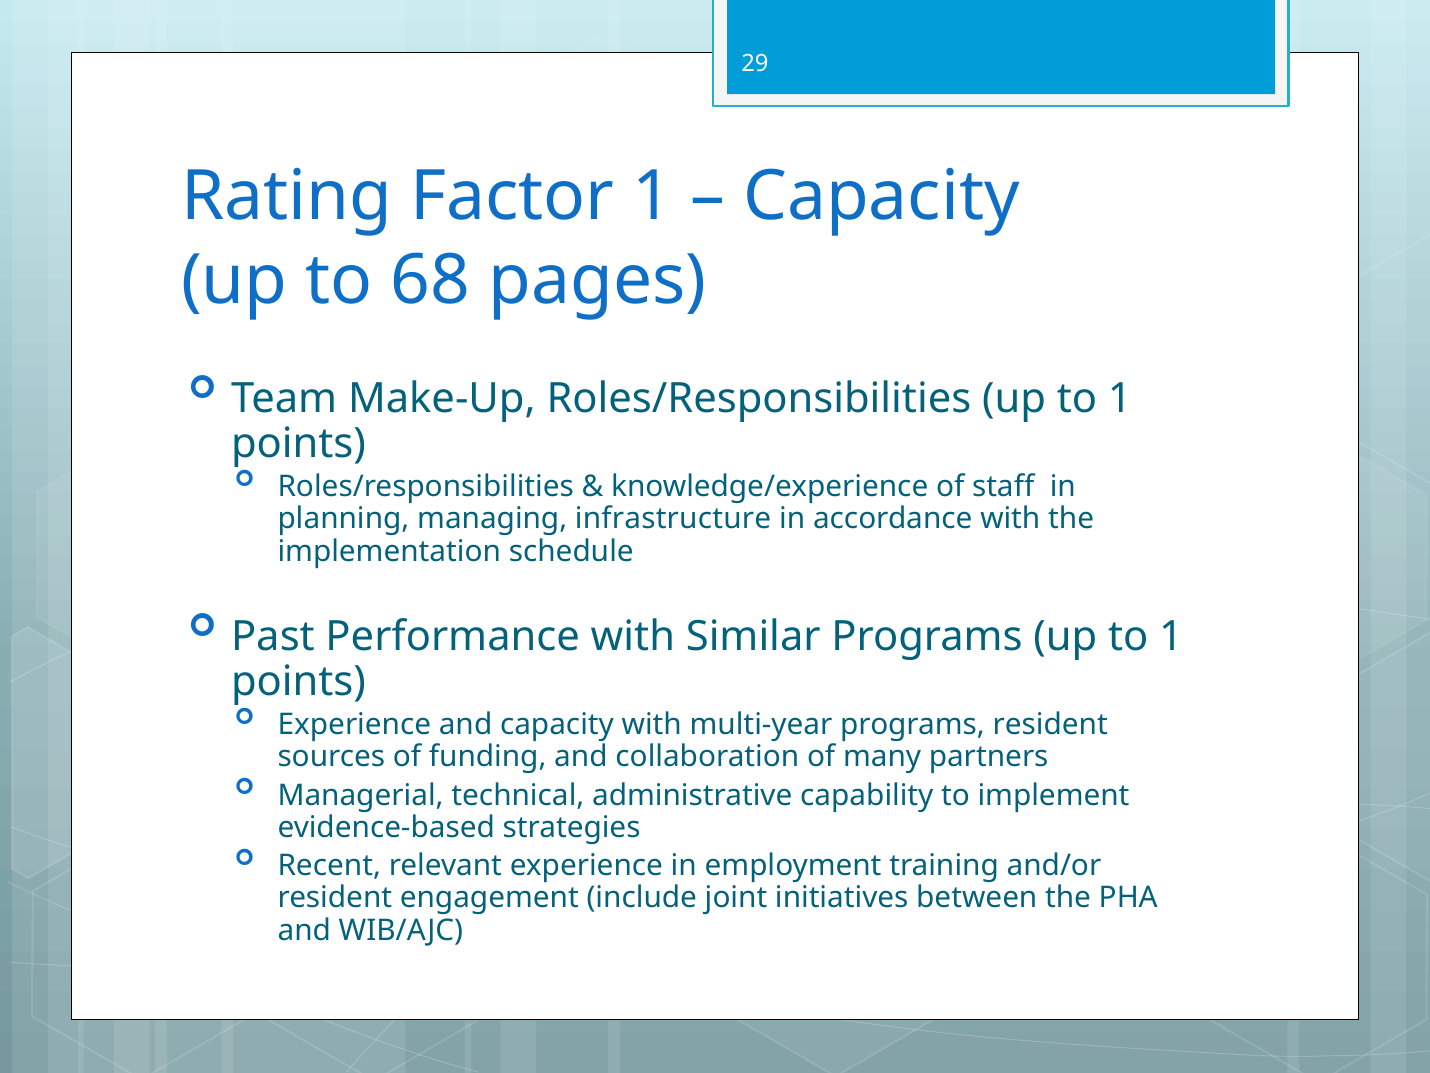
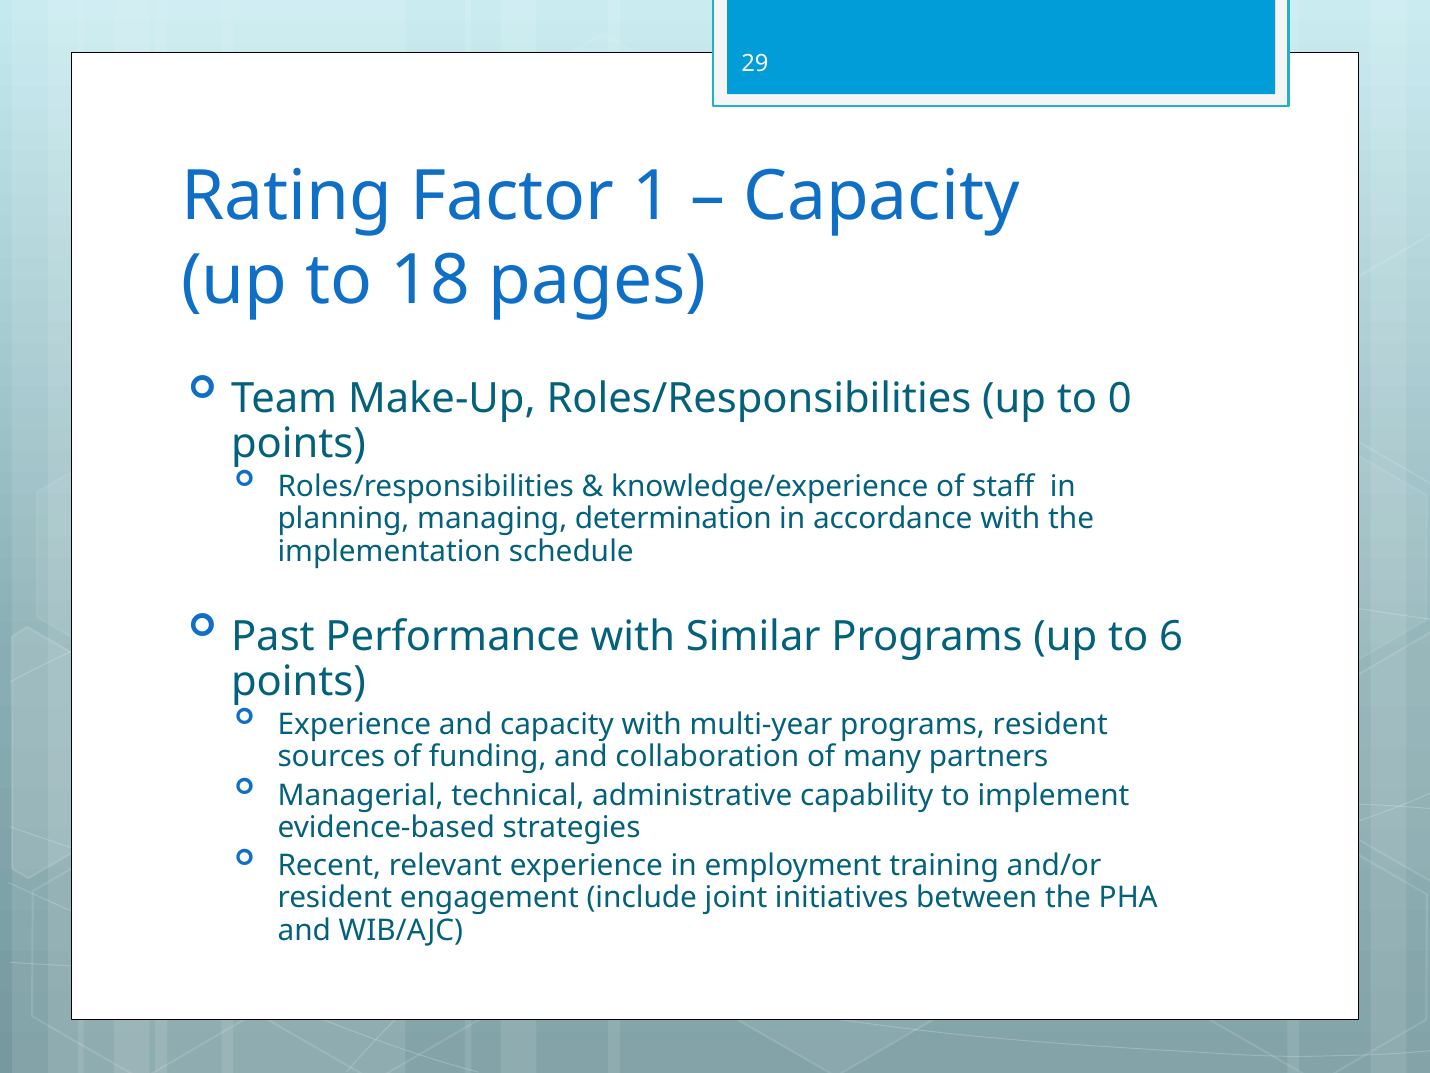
68: 68 -> 18 (431, 280)
Roles/Responsibilities up to 1: 1 -> 0 (1120, 399)
infrastructure: infrastructure -> determination (673, 519)
Programs up to 1: 1 -> 6 (1171, 636)
